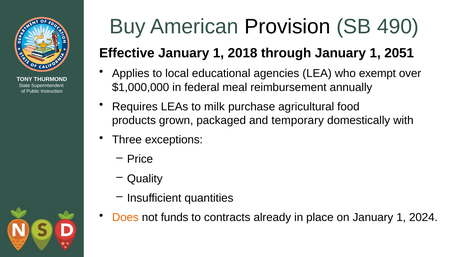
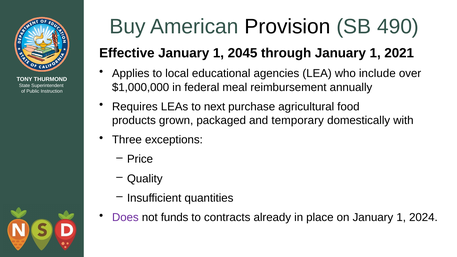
2018: 2018 -> 2045 (243, 53)
2051: 2051 -> 2021 (399, 53)
exempt: exempt -> include (377, 74)
milk: milk -> next (215, 107)
Does colour: orange -> purple (125, 217)
